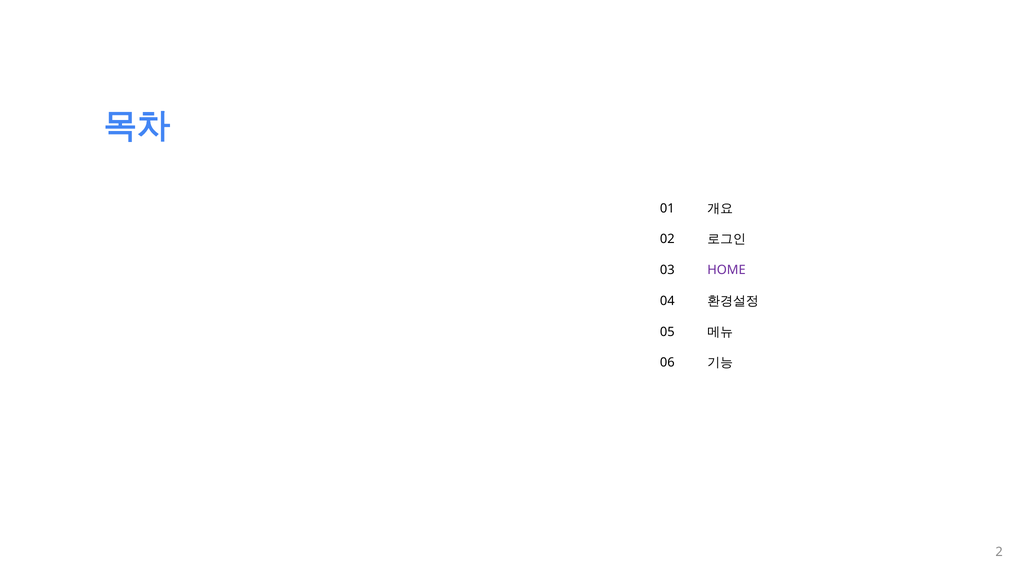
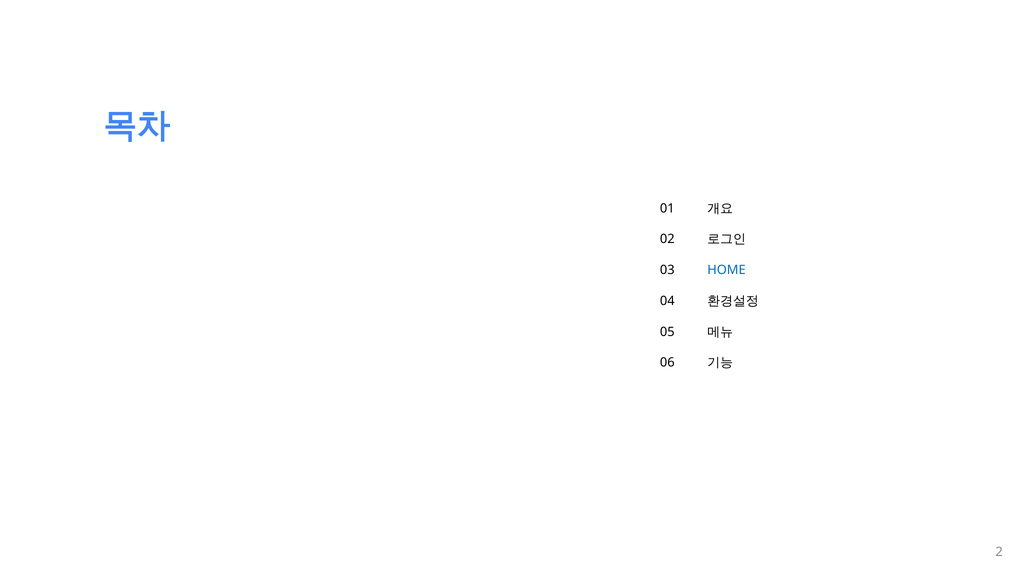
HOME colour: purple -> blue (727, 270)
